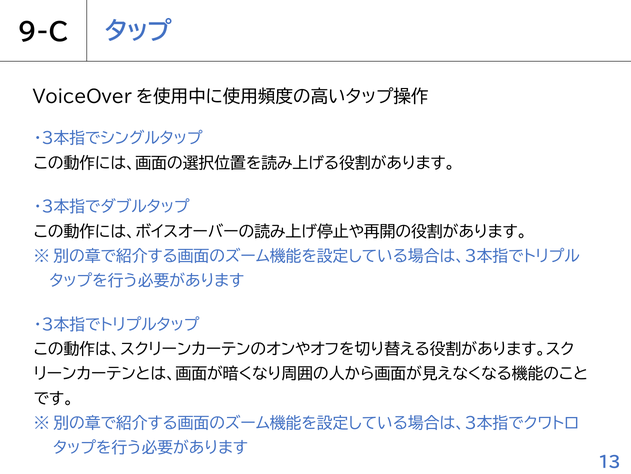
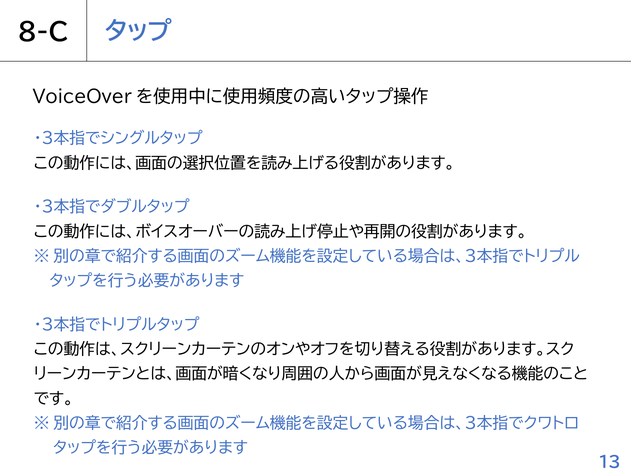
9-C: 9-C -> 8-C (43, 33)
